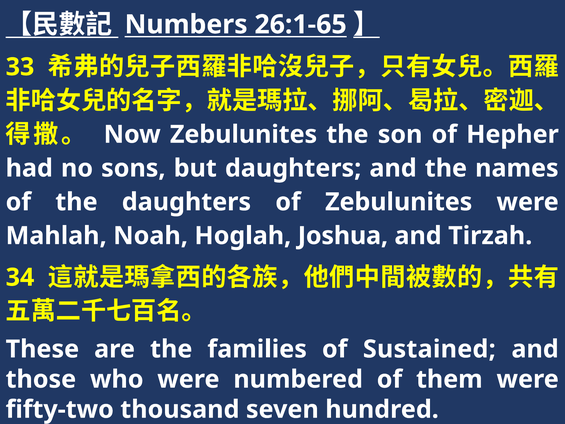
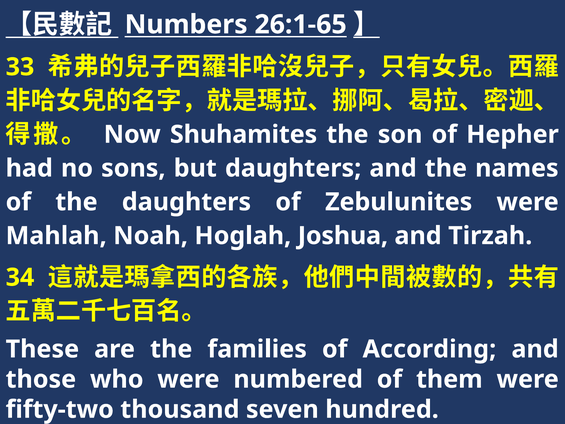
Now Zebulunites: Zebulunites -> Shuhamites (244, 134)
Sustained: Sustained -> According (429, 349)
